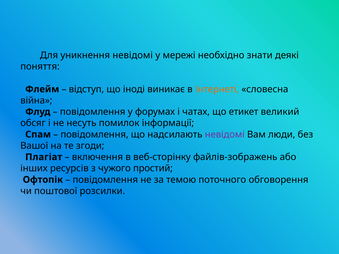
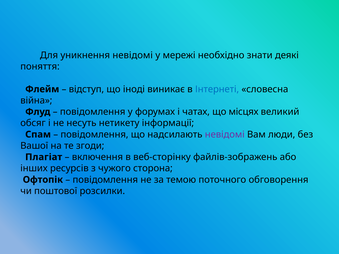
Інтернеті colour: orange -> blue (217, 89)
етикет: етикет -> місцях (244, 112)
помилок: помилок -> нетикету (119, 123)
простий: простий -> сторона (153, 169)
